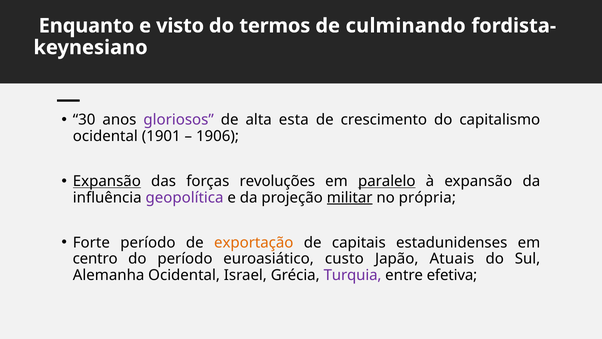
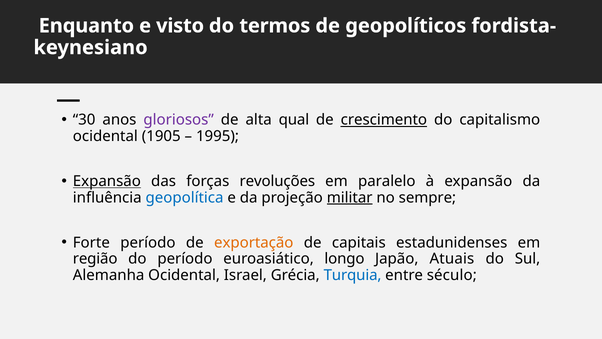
culminando: culminando -> geopolíticos (406, 26)
esta: esta -> qual (294, 120)
crescimento underline: none -> present (384, 120)
1901: 1901 -> 1905 (161, 136)
1906: 1906 -> 1995 (217, 136)
paralelo underline: present -> none (387, 181)
geopolítica colour: purple -> blue (185, 197)
própria: própria -> sempre (427, 197)
centro: centro -> região (95, 259)
custo: custo -> longo (344, 259)
Turquia colour: purple -> blue (353, 275)
efetiva: efetiva -> século (452, 275)
